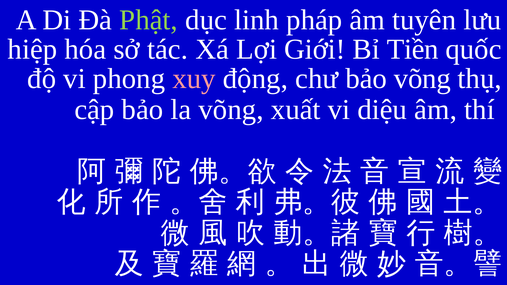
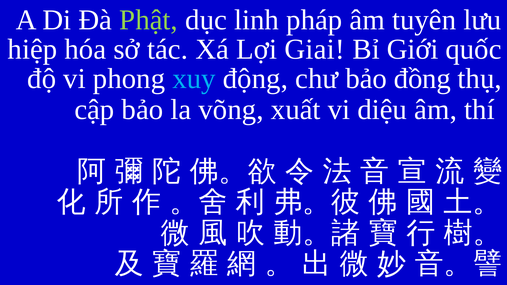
Giới: Giới -> Giai (315, 49)
Tiền: Tiền -> Giới (413, 49)
xuy colour: pink -> light blue (194, 79)
bảo võng: võng -> đồng (422, 79)
